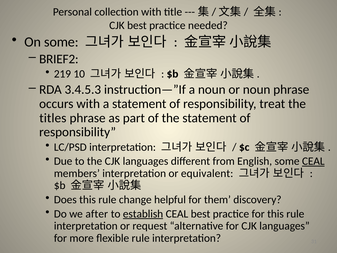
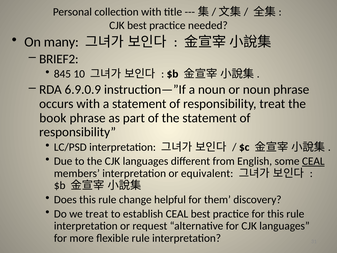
On some: some -> many (61, 42)
219: 219 -> 845 (62, 74)
3.4.5.3: 3.4.5.3 -> 6.9.0.9 (83, 90)
titles: titles -> book (53, 118)
we after: after -> treat (97, 214)
establish underline: present -> none (143, 214)
